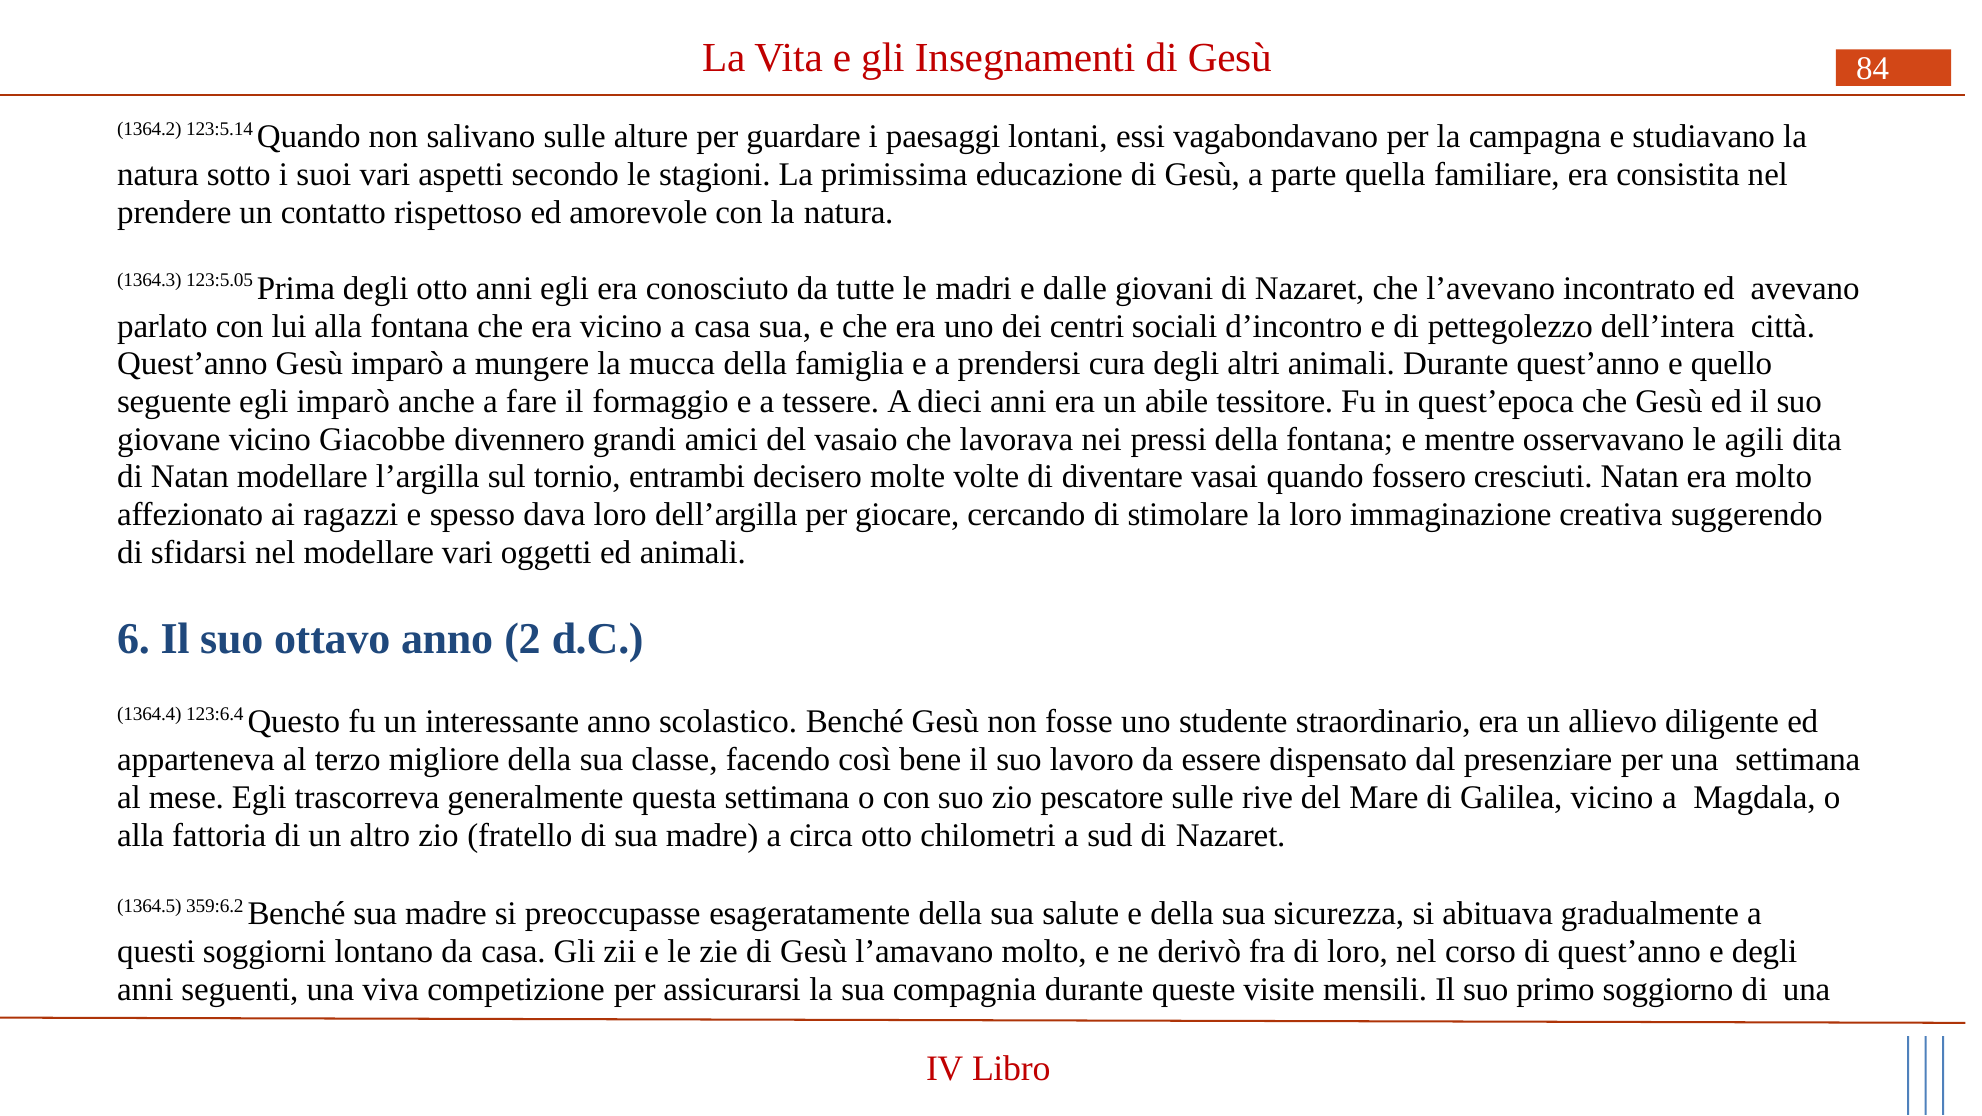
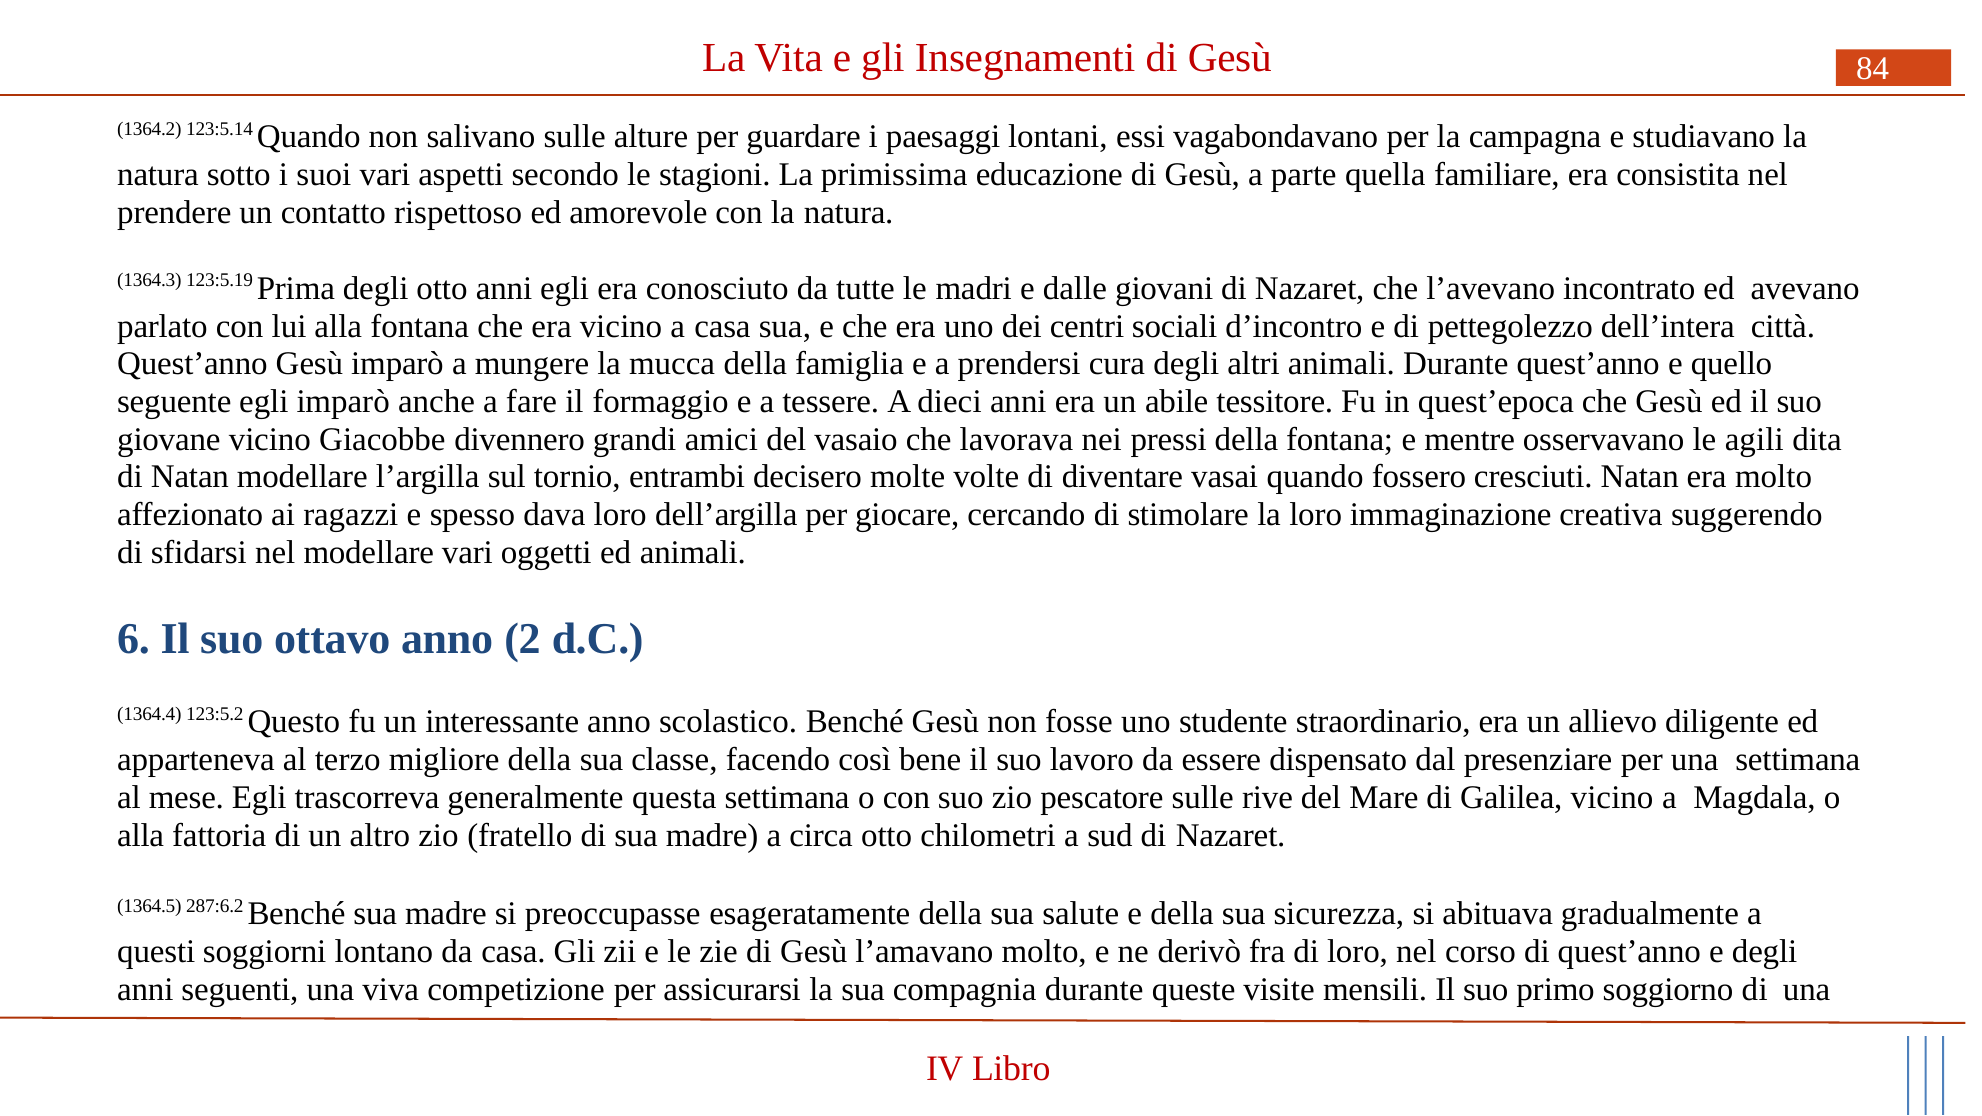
123:5.05: 123:5.05 -> 123:5.19 (220, 281)
123:6.4: 123:6.4 -> 123:5.2 (215, 714)
359:6.2: 359:6.2 -> 287:6.2 (215, 906)
